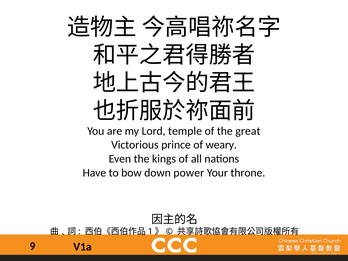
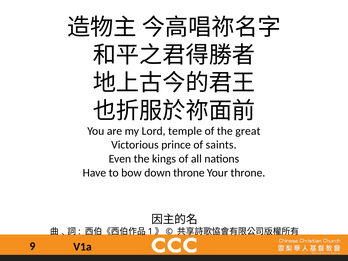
weary: weary -> saints (221, 145)
down power: power -> throne (189, 173)
